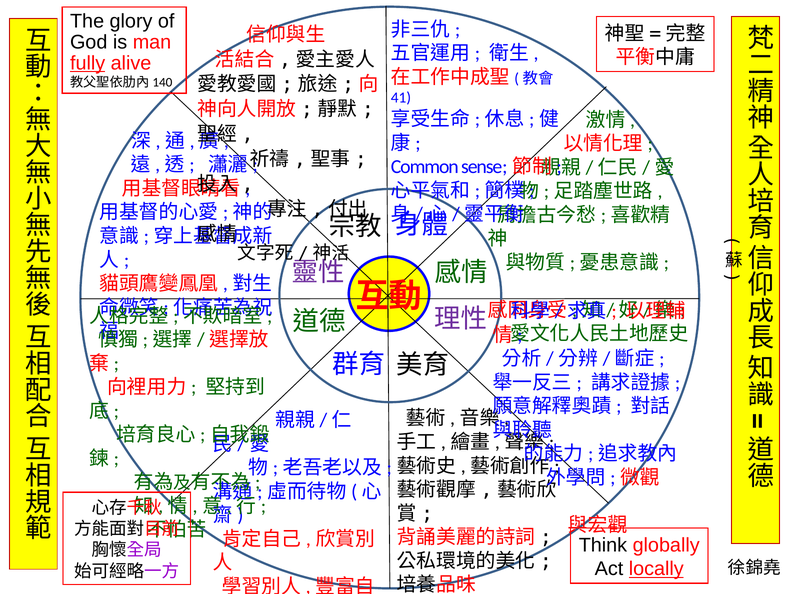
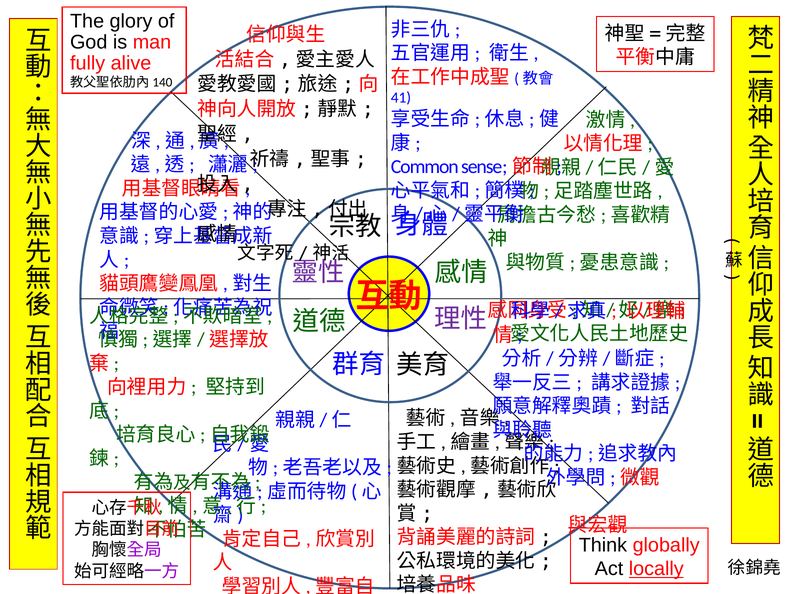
fully underline: present -> none (88, 63)
